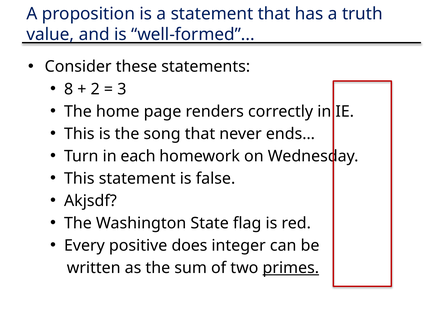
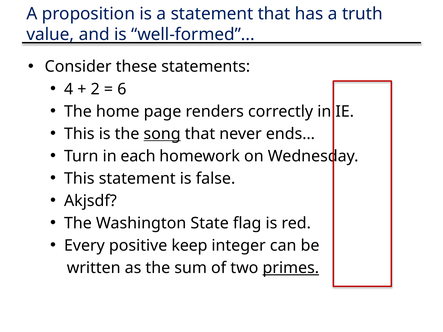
8: 8 -> 4 (69, 89)
3: 3 -> 6 (122, 89)
song underline: none -> present (162, 134)
does: does -> keep (189, 246)
